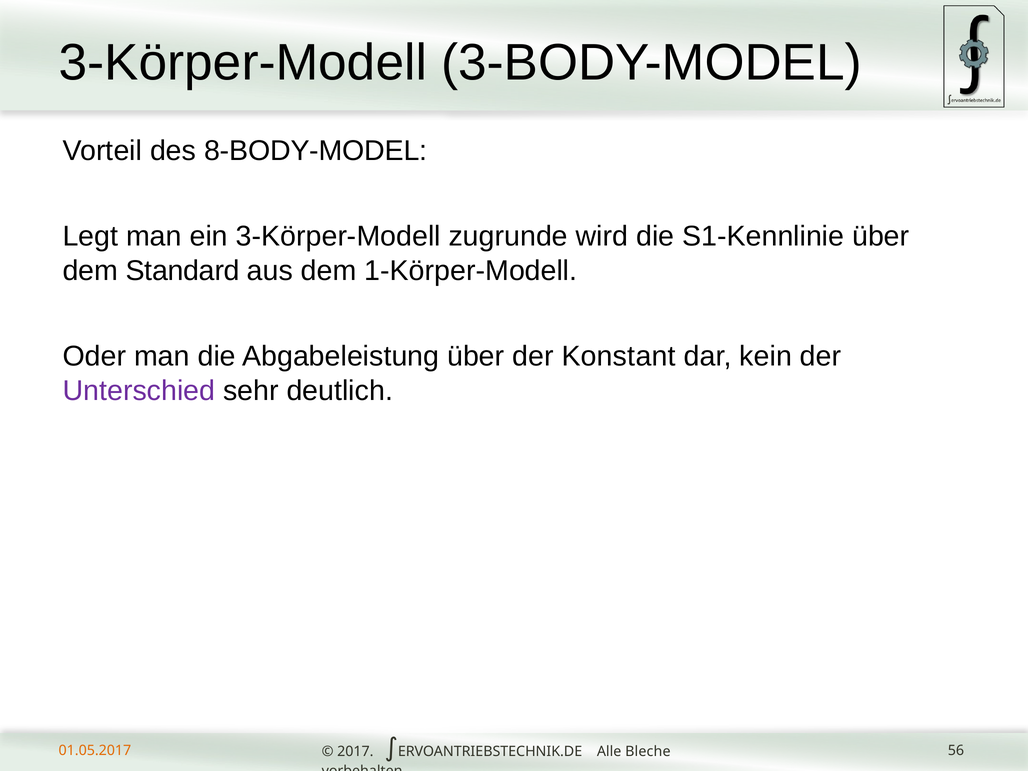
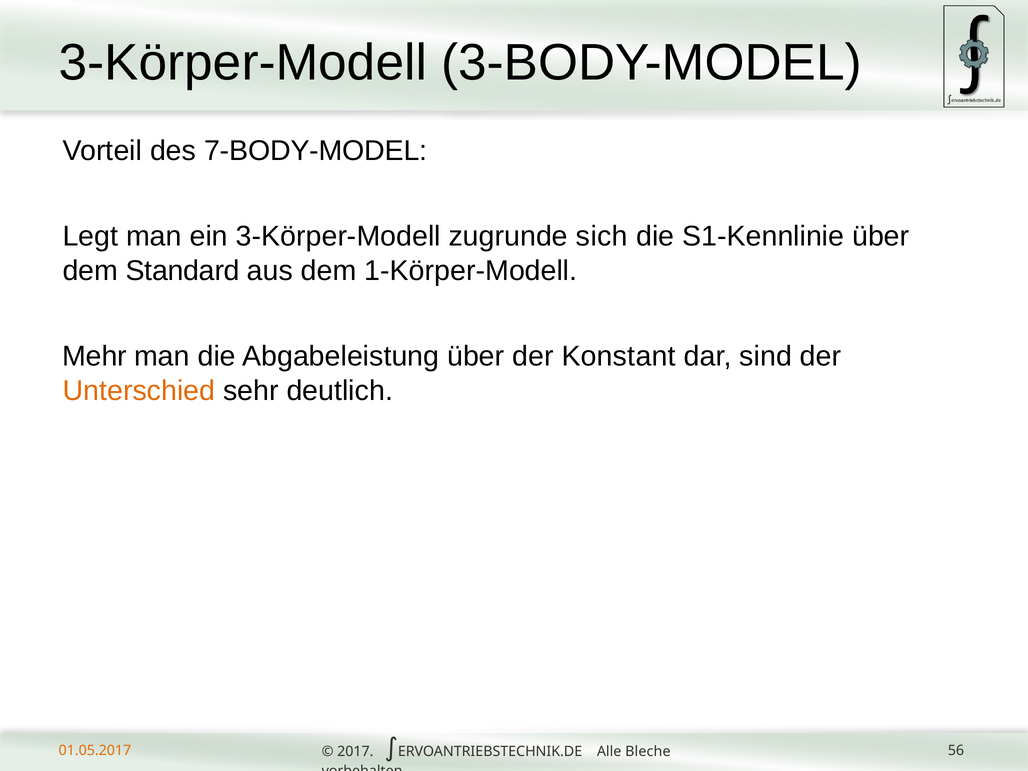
8-BODY-MODEL: 8-BODY-MODEL -> 7-BODY-MODEL (316, 151)
wird: wird -> sich (602, 236)
Oder: Oder -> Mehr (95, 356)
kein: kein -> sind (766, 356)
Unterschied colour: purple -> orange (139, 391)
